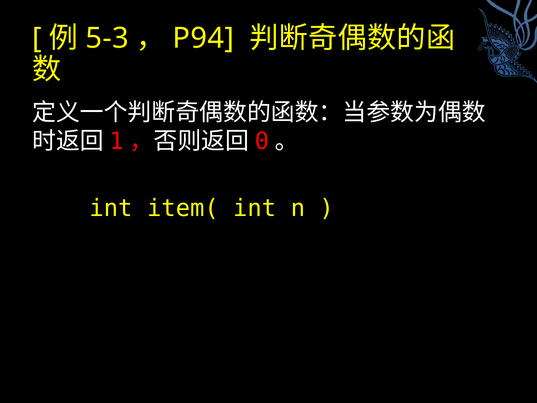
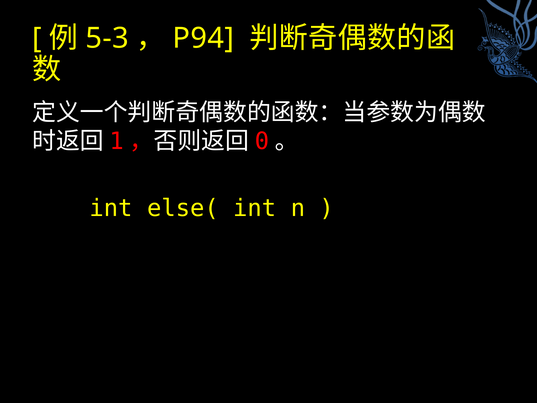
item(: item( -> else( (183, 208)
